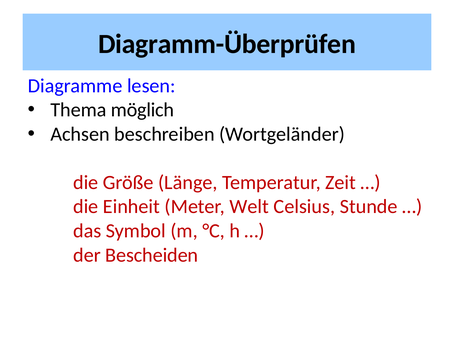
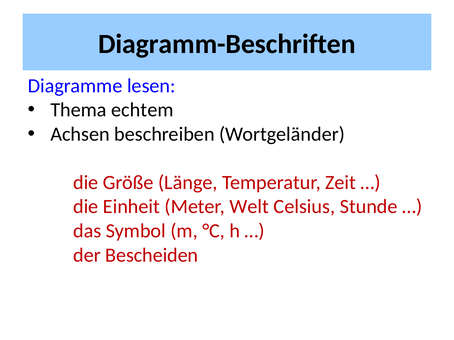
Diagramm-Überprüfen: Diagramm-Überprüfen -> Diagramm-Beschriften (227, 44)
möglich: möglich -> echtem (142, 110)
